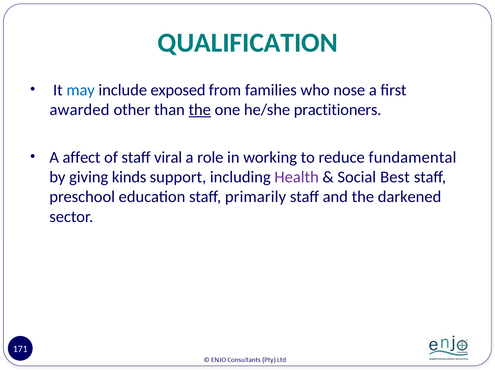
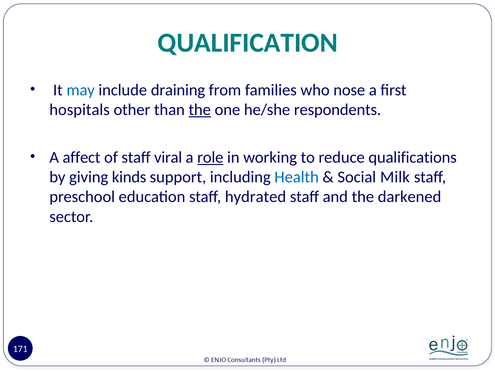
exposed: exposed -> draining (178, 90)
awarded: awarded -> hospitals (80, 110)
practitioners: practitioners -> respondents (338, 110)
role underline: none -> present (210, 157)
fundamental: fundamental -> qualifications (413, 157)
Health colour: purple -> blue (297, 177)
Best: Best -> Milk (395, 177)
primarily: primarily -> hydrated (256, 197)
